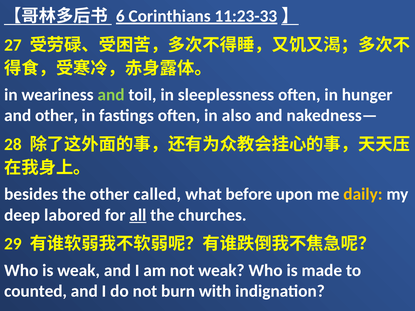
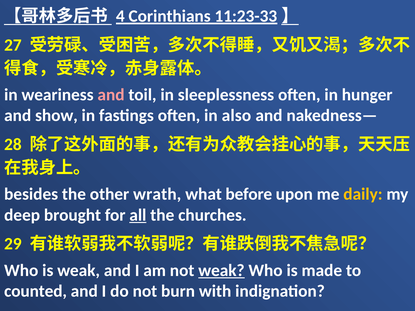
6: 6 -> 4 (120, 16)
and colour: light green -> pink (111, 95)
and other: other -> show (56, 116)
called: called -> wrath (157, 194)
labored: labored -> brought (72, 215)
weak underline: none -> present (221, 271)
